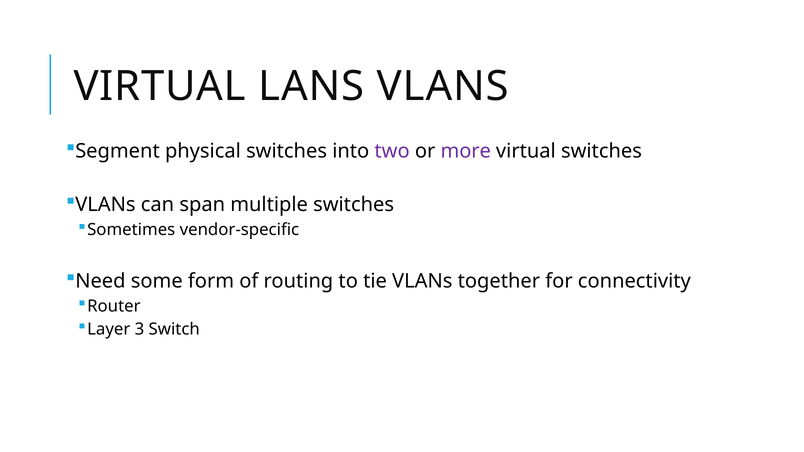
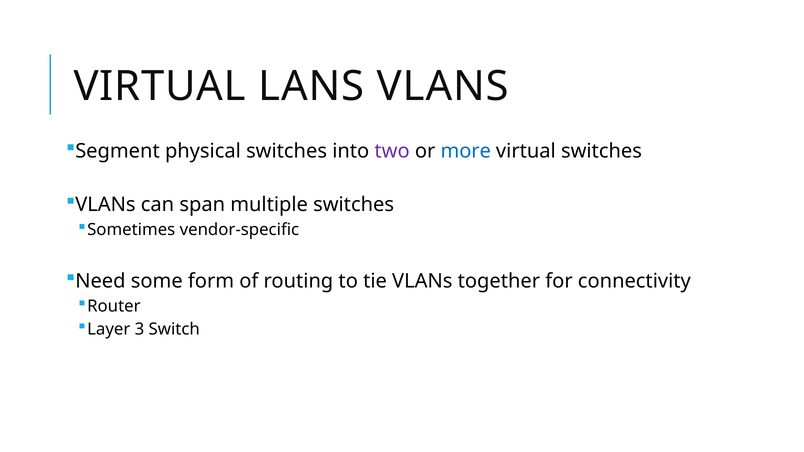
more colour: purple -> blue (466, 151)
